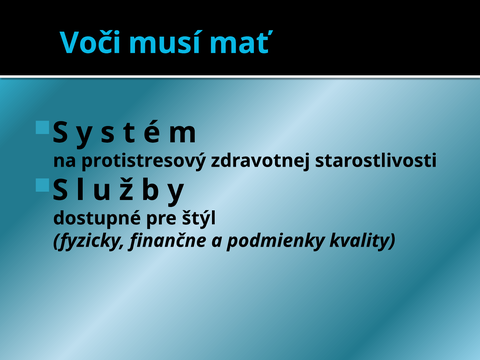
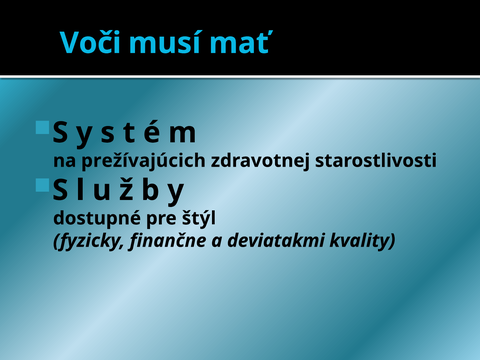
protistresový: protistresový -> prežívajúcich (143, 161)
podmienky: podmienky -> deviatakmi (276, 241)
